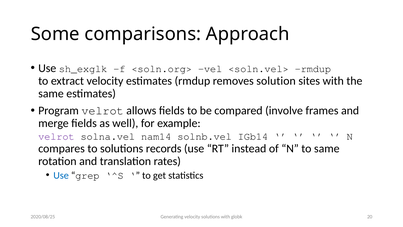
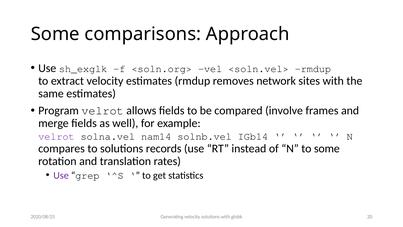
solution: solution -> network (276, 81)
to same: same -> some (327, 149)
Use colour: blue -> purple (61, 175)
